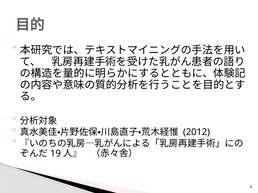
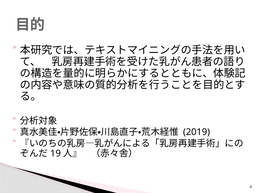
2012: 2012 -> 2019 (197, 132)
